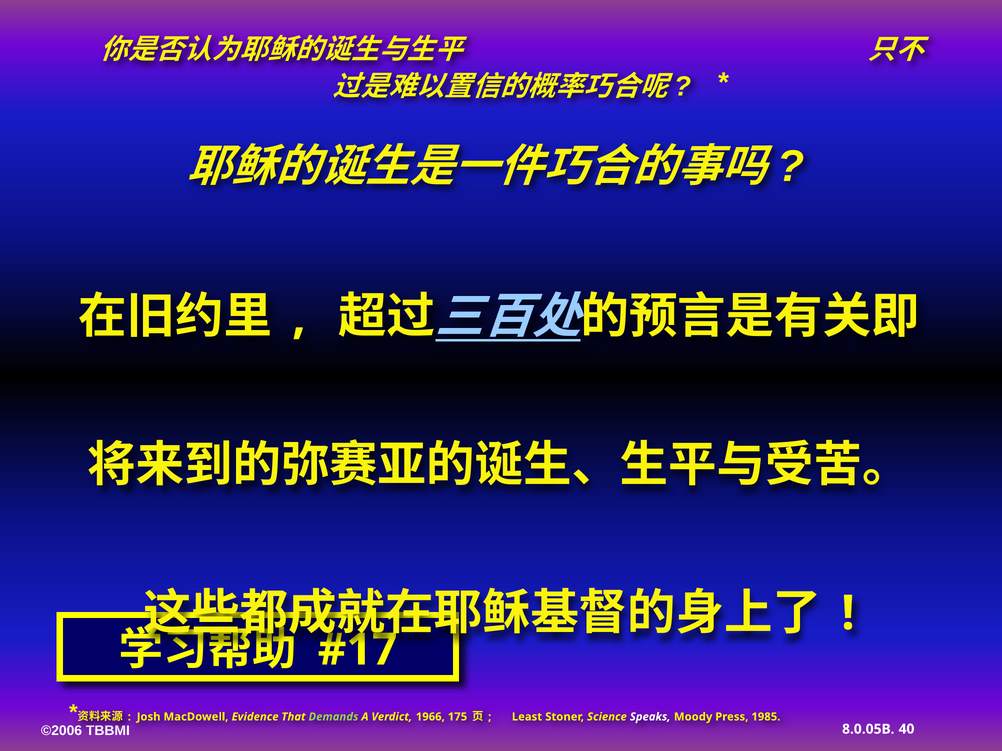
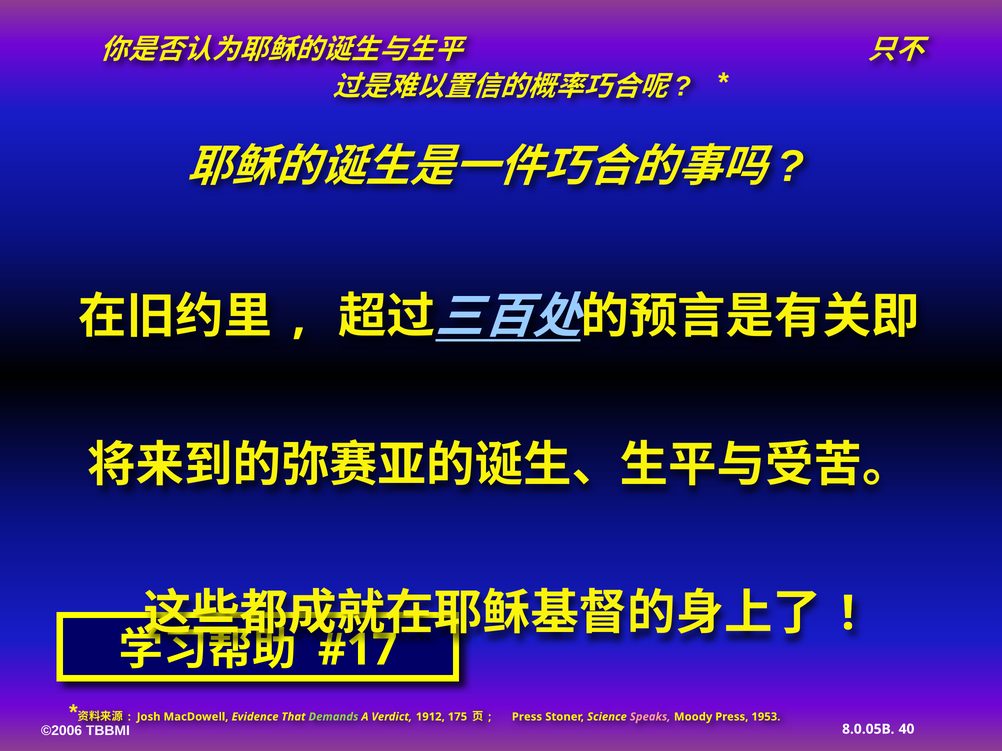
1966: 1966 -> 1912 (430, 717)
Least: Least -> Press (527, 717)
Speaks colour: white -> pink (650, 717)
1985: 1985 -> 1953 (766, 717)
